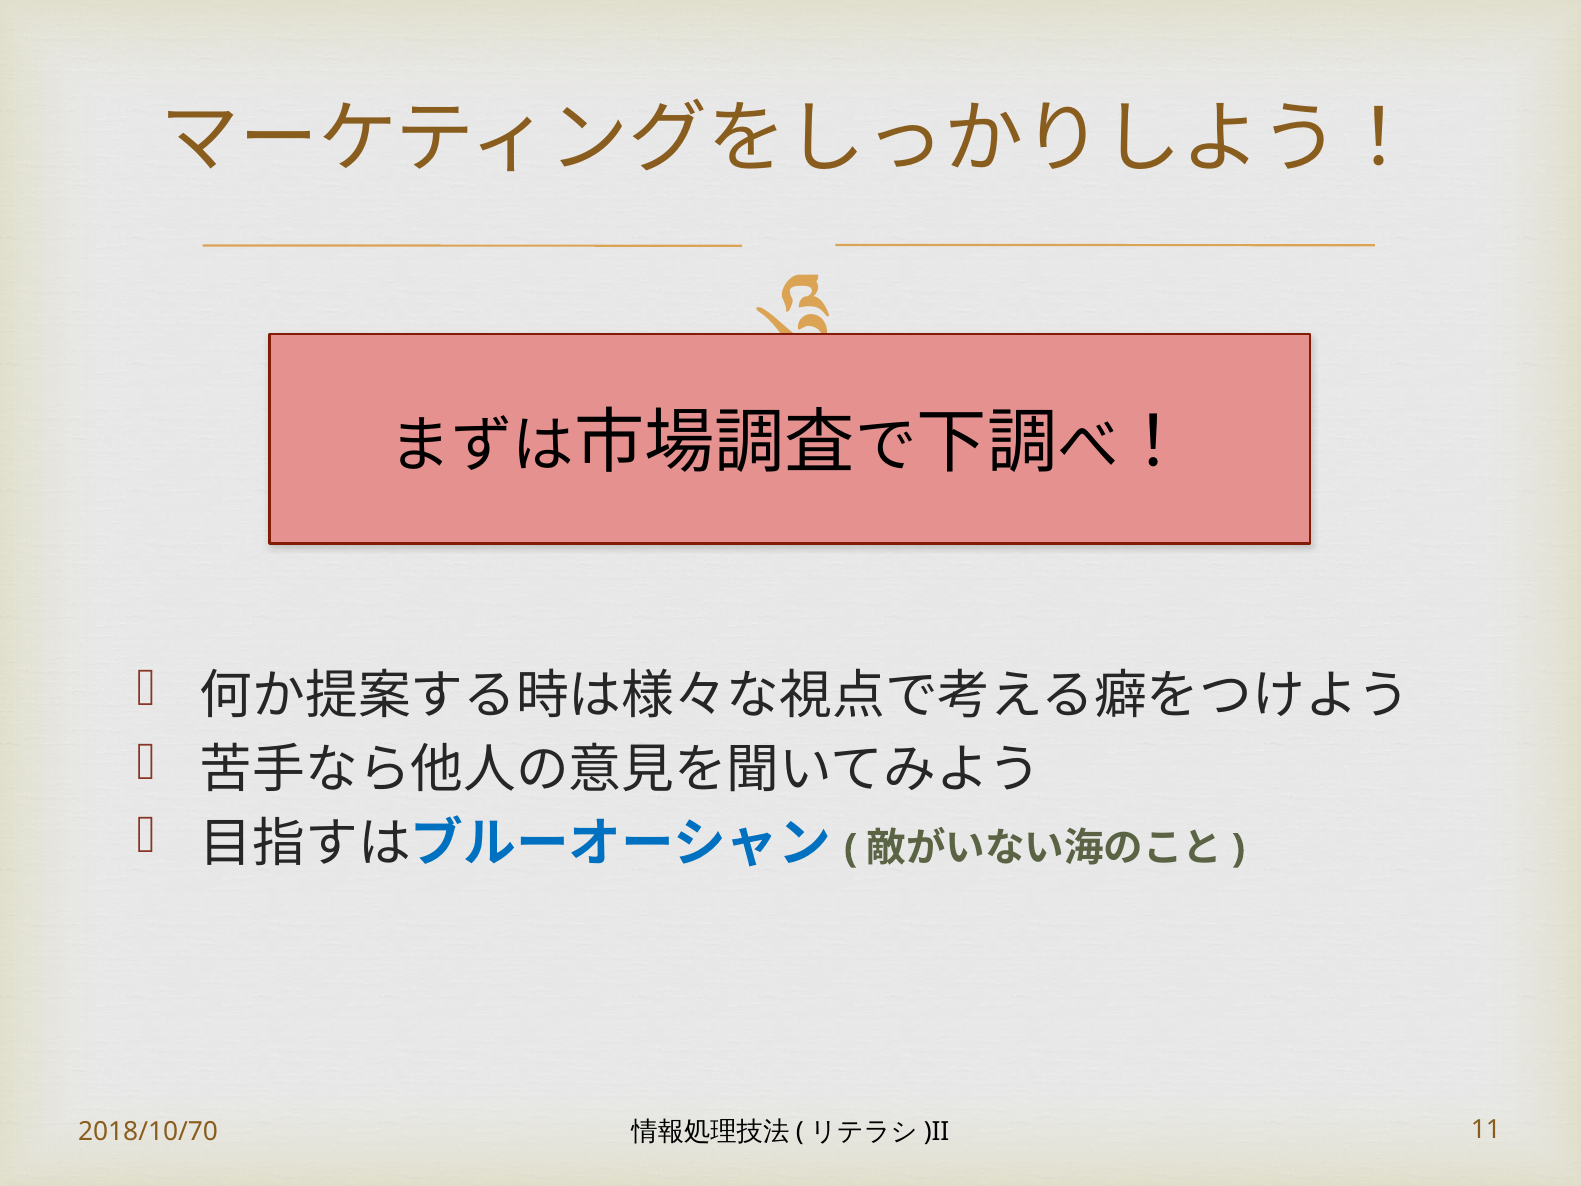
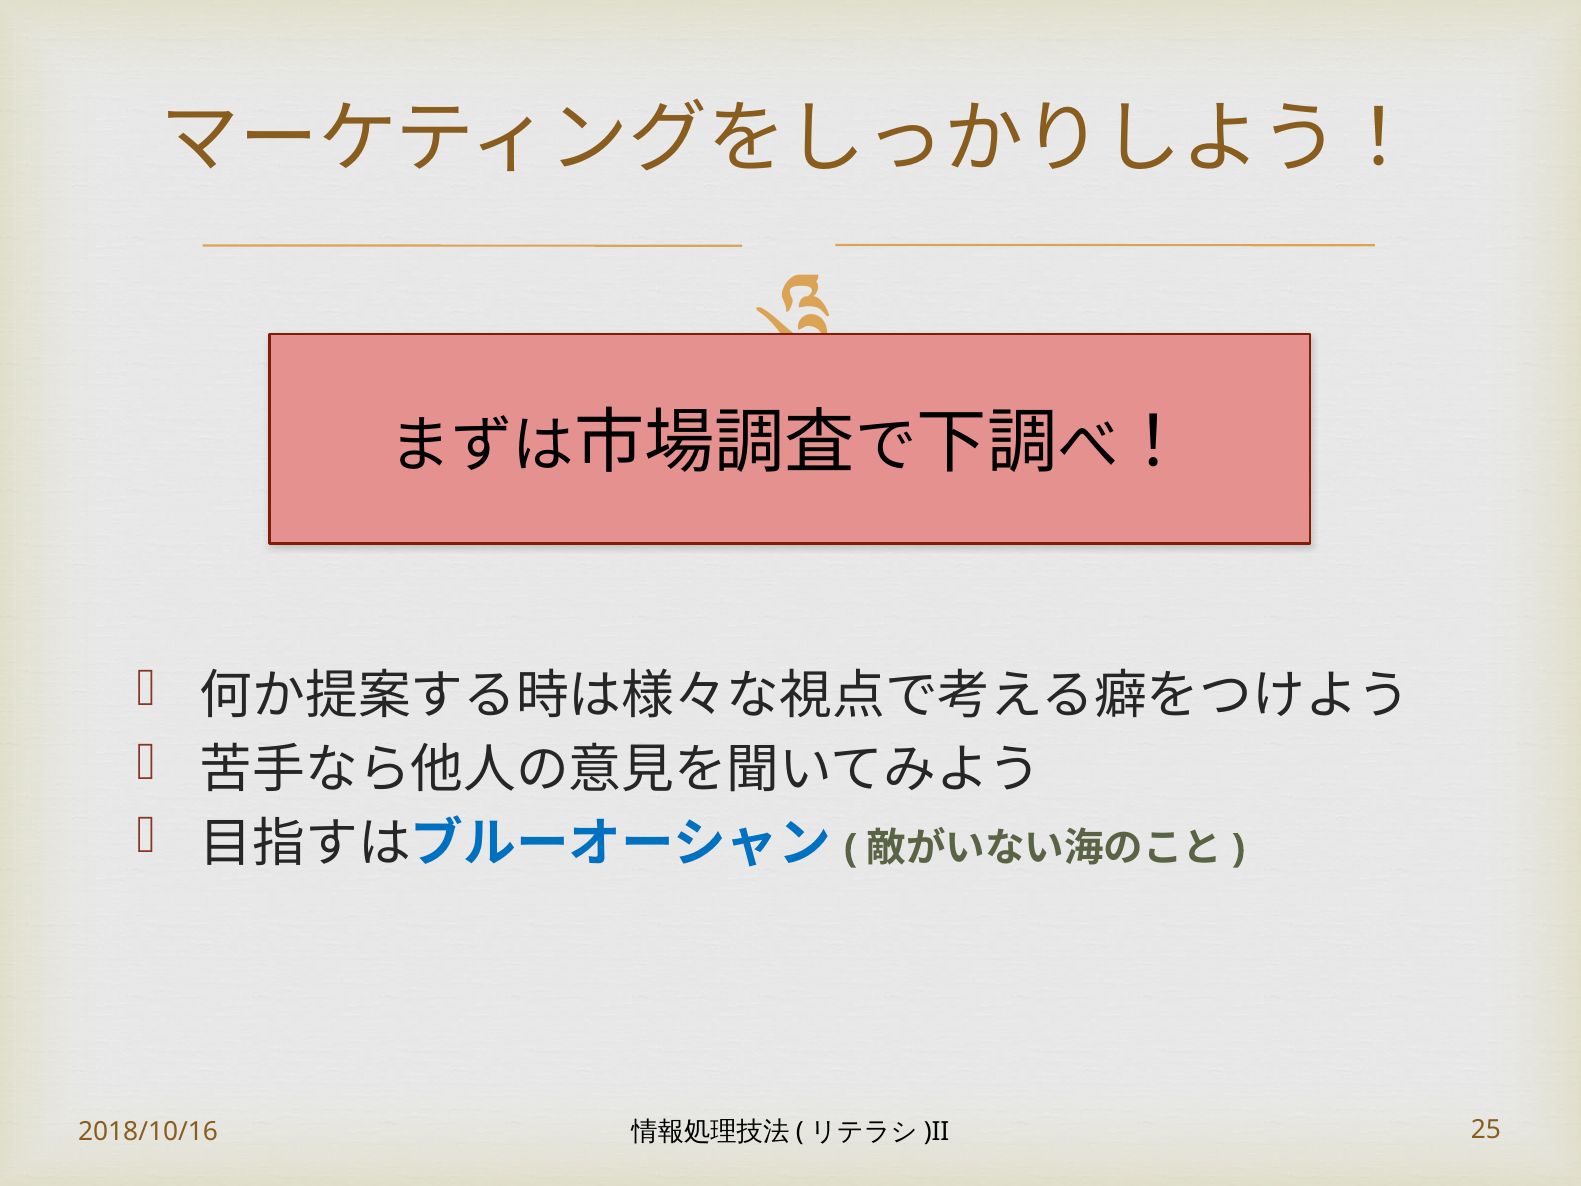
2018/10/70: 2018/10/70 -> 2018/10/16 (148, 1132)
11: 11 -> 25 (1486, 1129)
